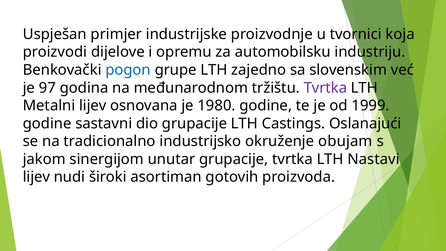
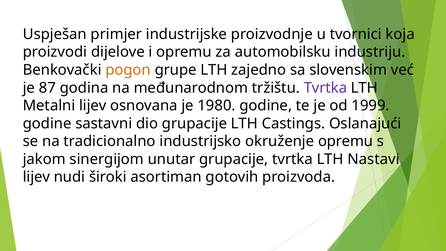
pogon colour: blue -> orange (128, 70)
97: 97 -> 87 (47, 88)
okruženje obujam: obujam -> opremu (346, 141)
